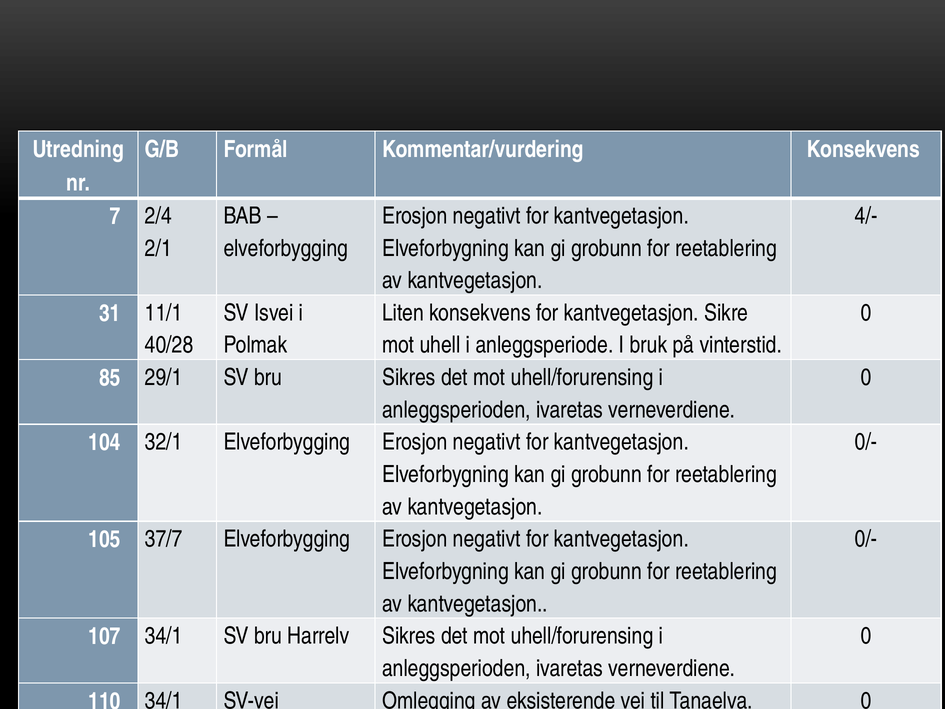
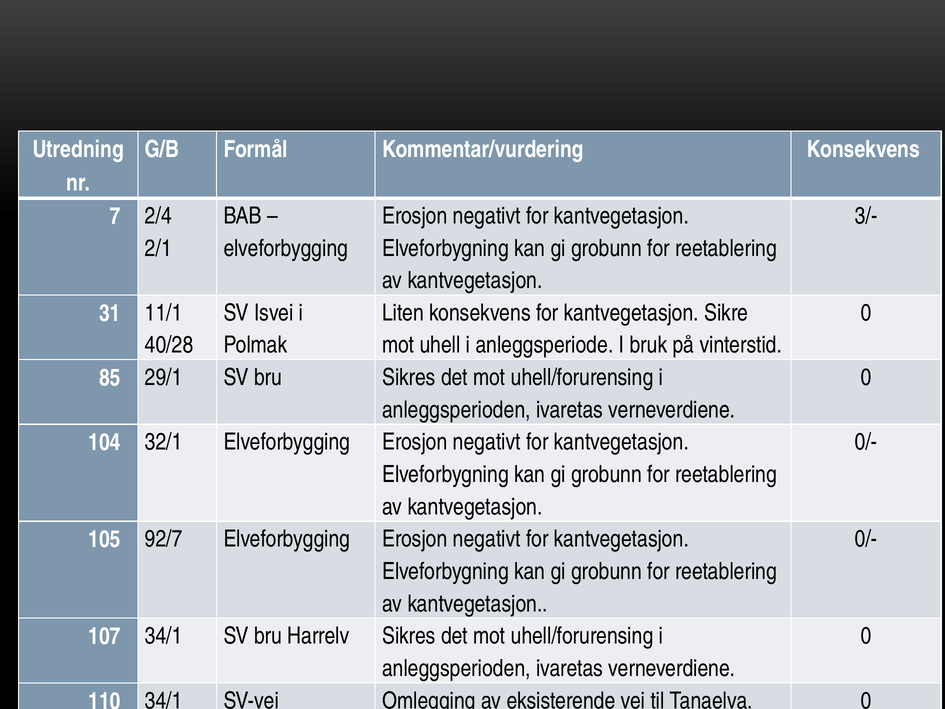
4/-: 4/- -> 3/- (866, 216)
37/7: 37/7 -> 92/7 (164, 539)
